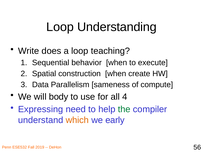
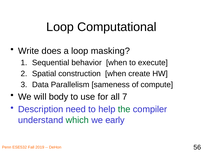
Understanding: Understanding -> Computational (117, 27)
teaching: teaching -> masking (110, 51)
4: 4 -> 7 (125, 97)
Expressing: Expressing -> Description (41, 109)
which colour: orange -> green (77, 120)
